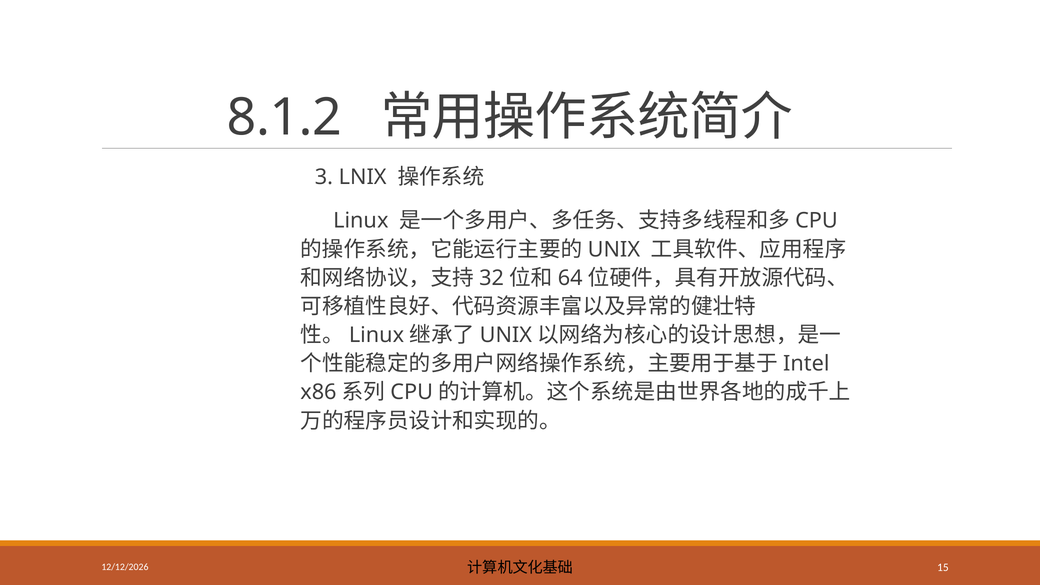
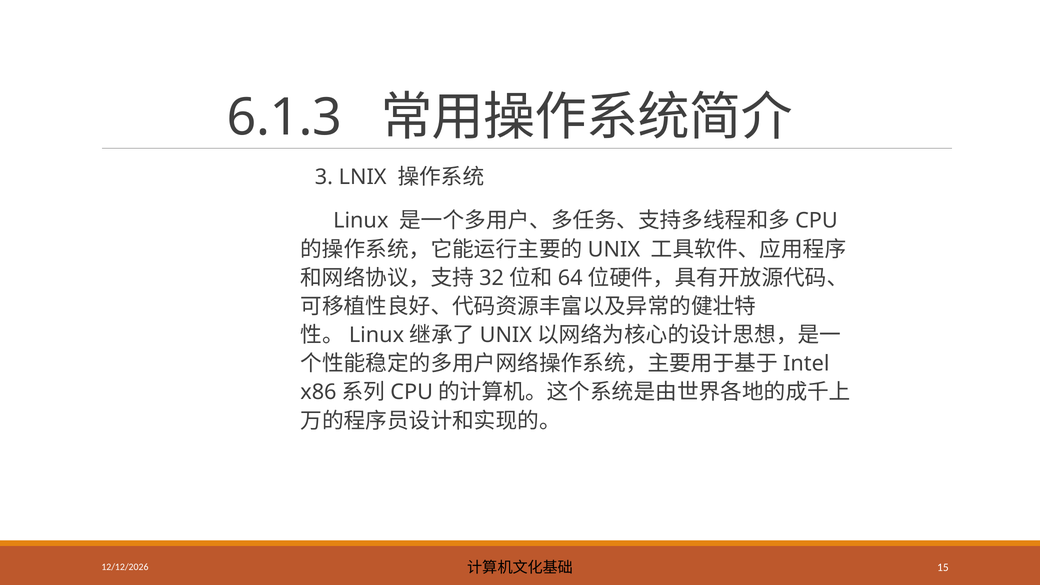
8.1.2: 8.1.2 -> 6.1.3 (284, 118)
